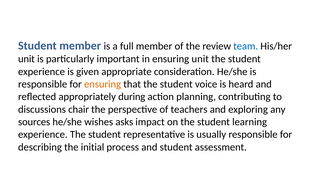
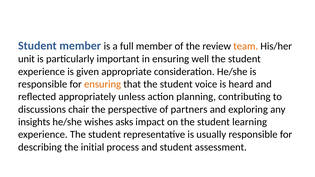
team colour: blue -> orange (246, 46)
ensuring unit: unit -> well (200, 59)
during: during -> unless (132, 97)
teachers: teachers -> partners (189, 109)
sources: sources -> insights (34, 122)
